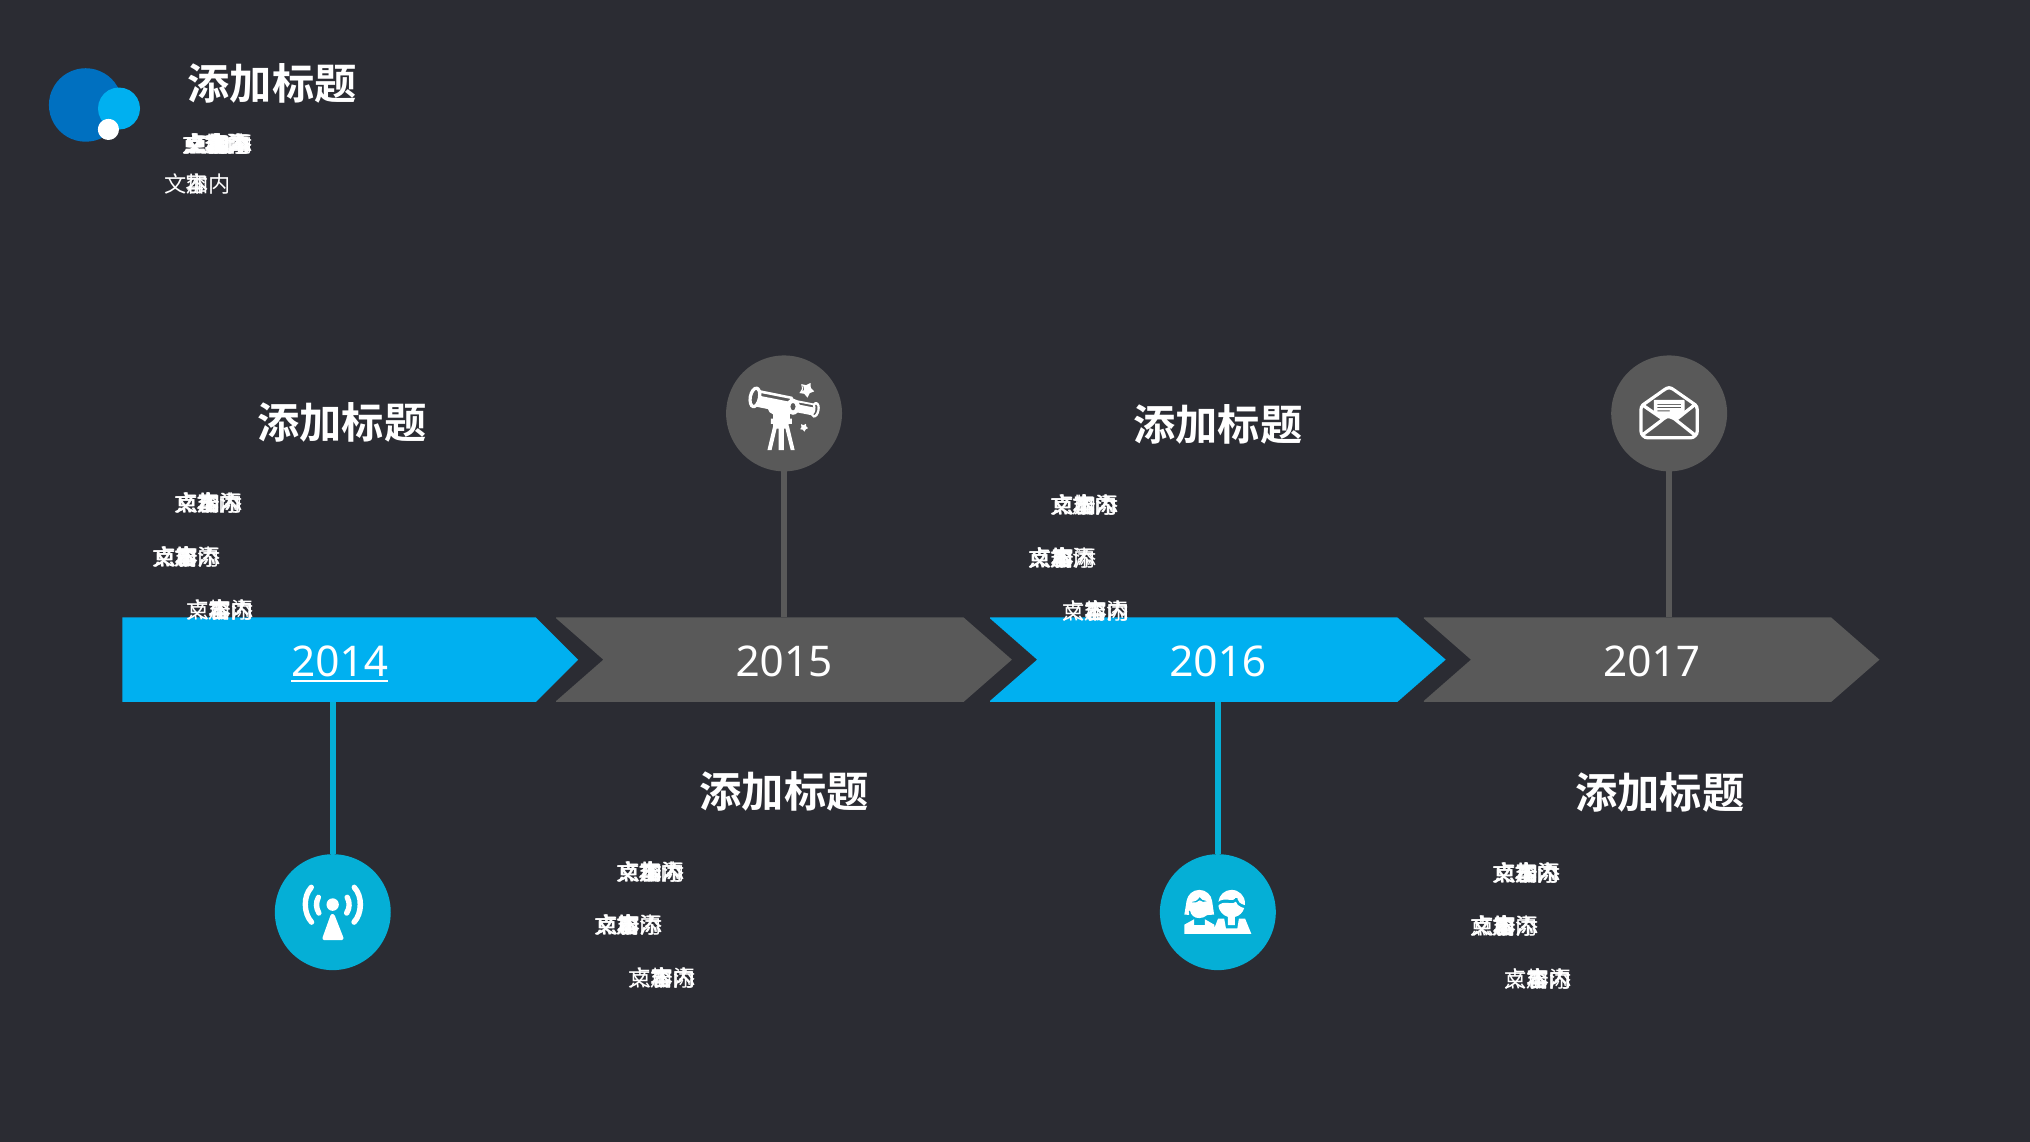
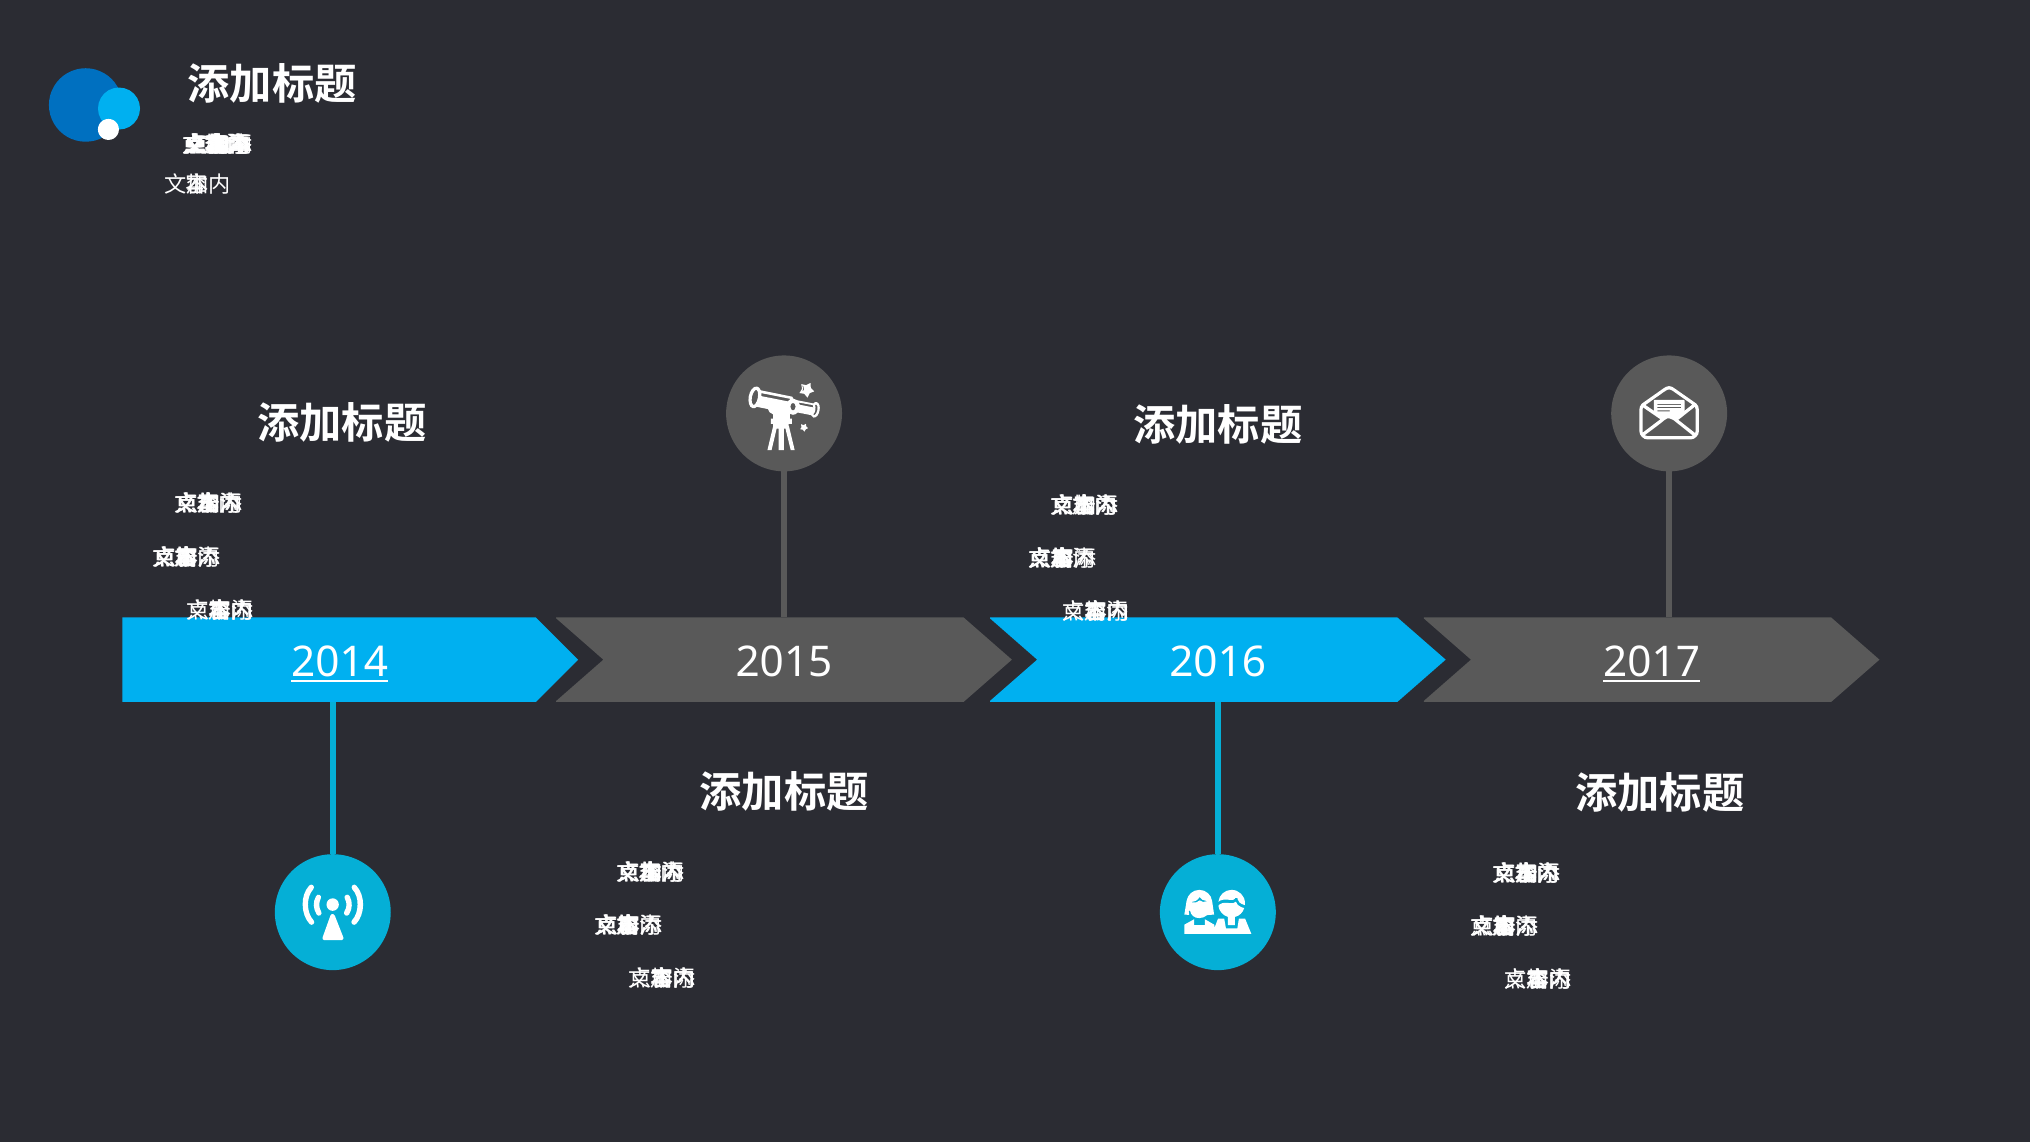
2017 underline: none -> present (1652, 663)
